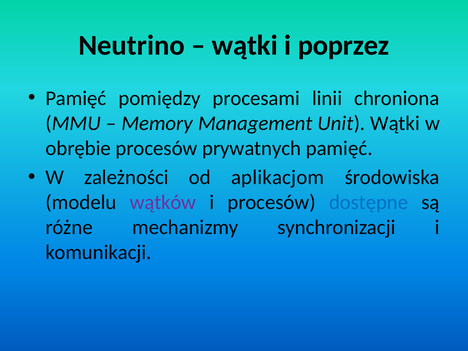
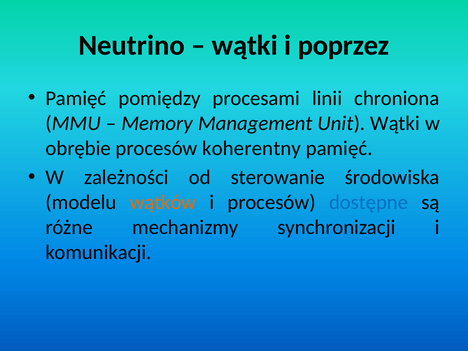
prywatnych: prywatnych -> koherentny (252, 148)
aplikacjom: aplikacjom -> sterowanie (278, 177)
wątków colour: purple -> orange (163, 202)
